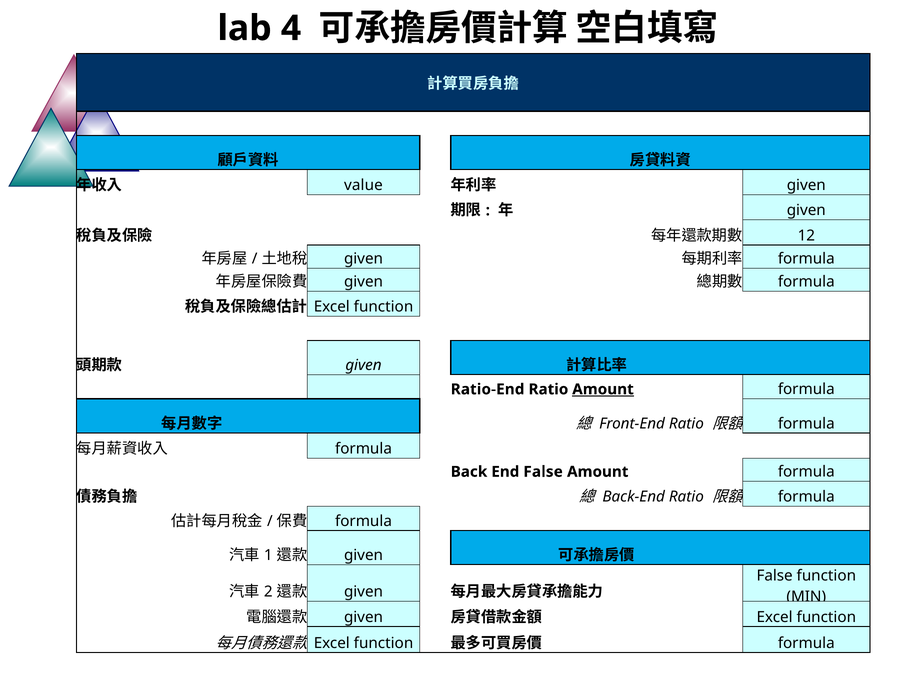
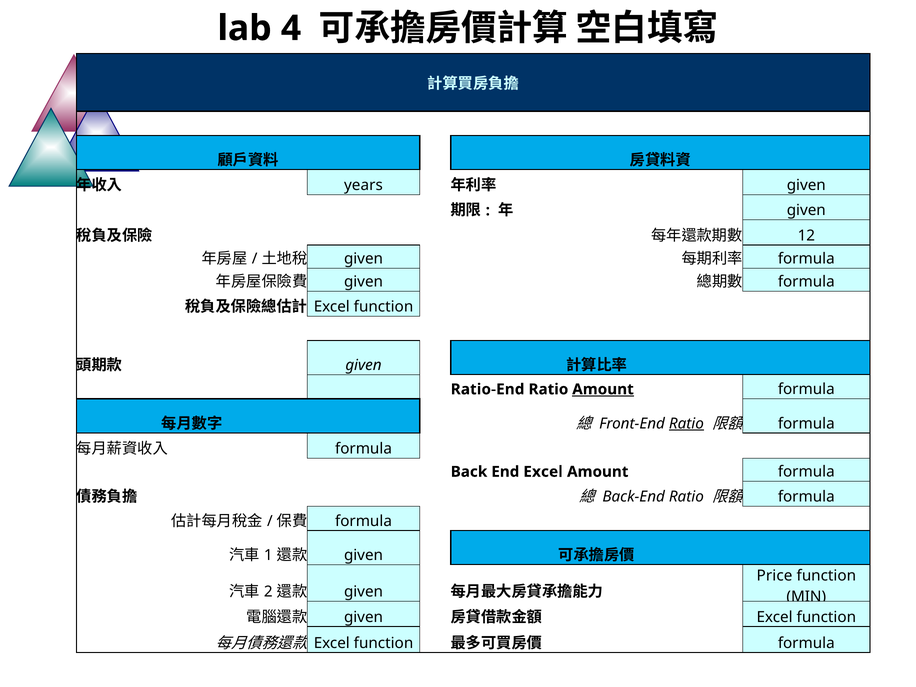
value: value -> years (363, 185)
Ratio underline: none -> present (686, 424)
End False: False -> Excel (543, 472)
False: False -> Price (775, 576)
